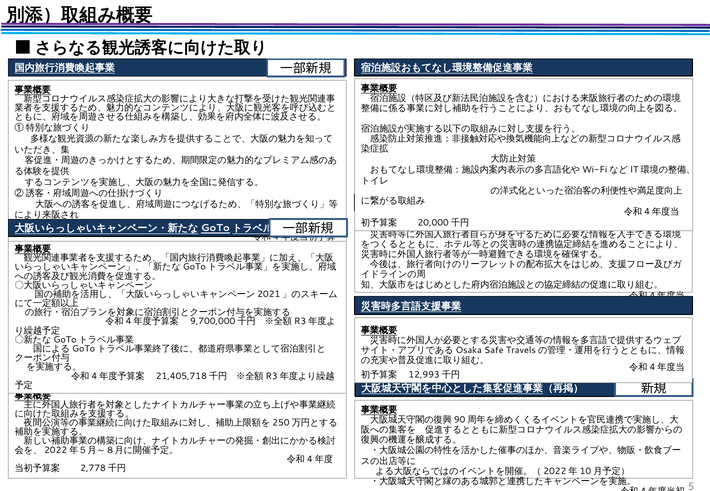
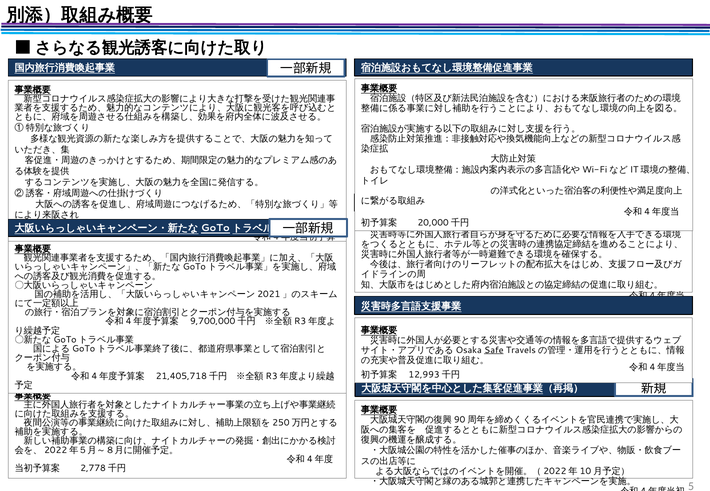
Safe underline: none -> present (494, 350)
